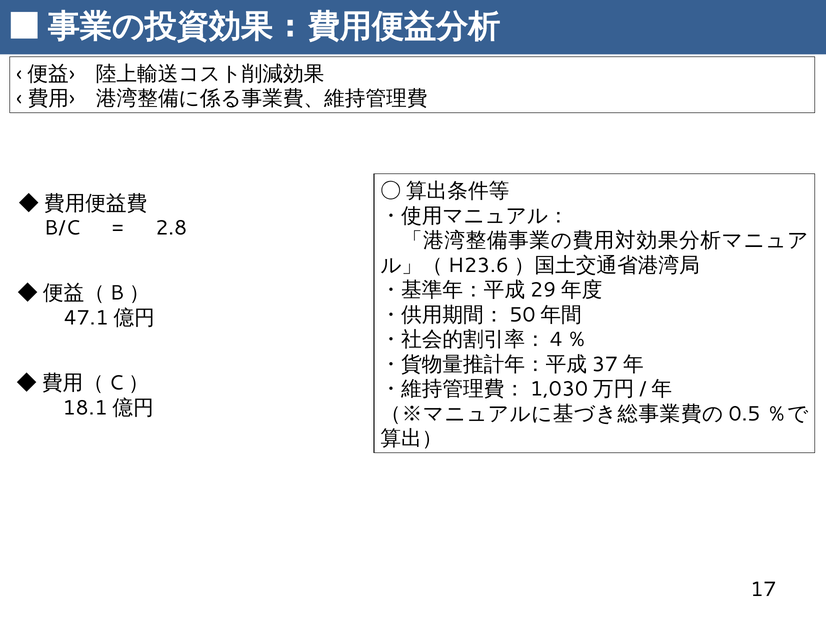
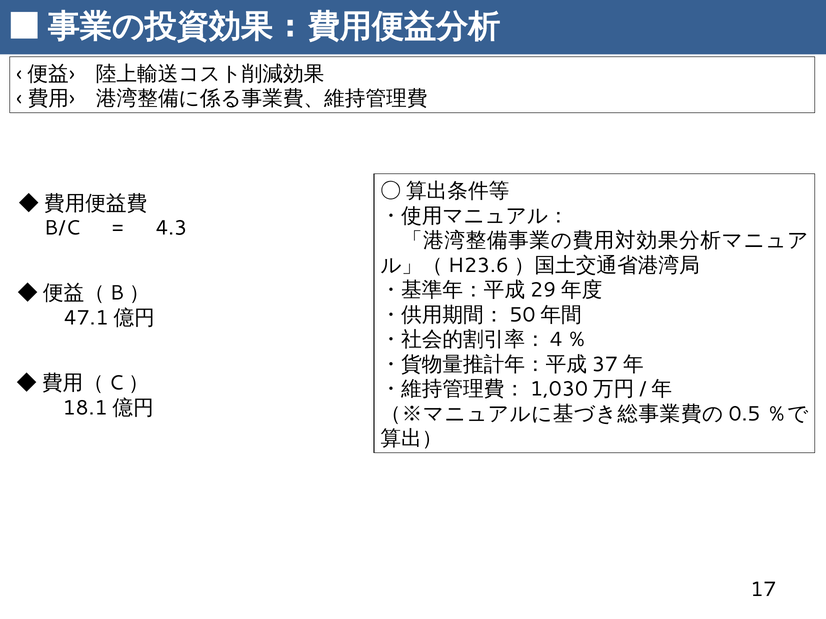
2.8: 2.8 -> 4.3 (171, 228)
